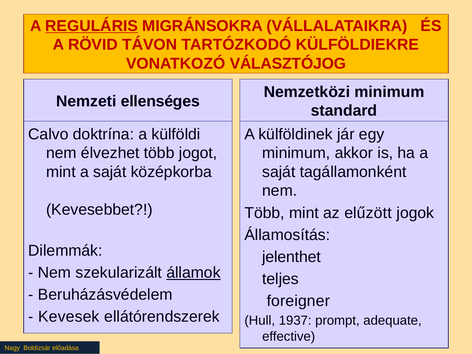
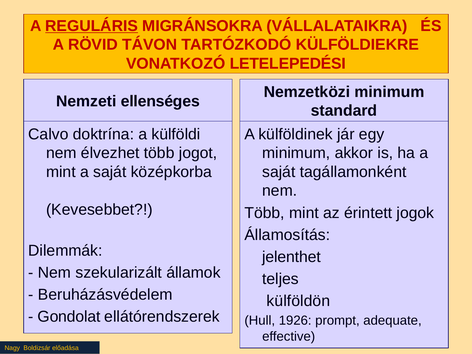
VÁLASZTÓJOG: VÁLASZTÓJOG -> LETELEPEDÉSI (288, 64)
elűzött: elűzött -> érintett (368, 213)
államok underline: present -> none (193, 273)
foreigner: foreigner -> külföldön (298, 301)
Kevesek: Kevesek -> Gondolat (69, 317)
1937: 1937 -> 1926 (295, 321)
